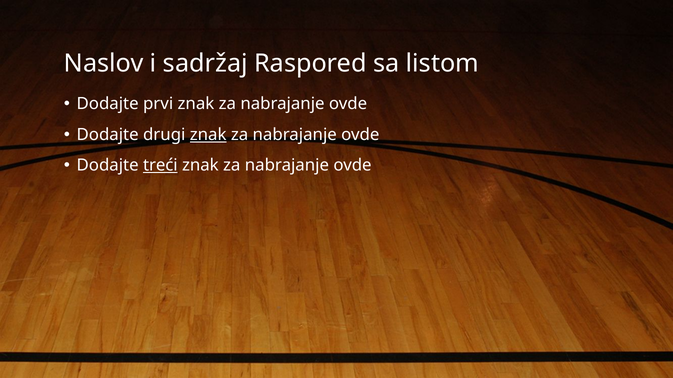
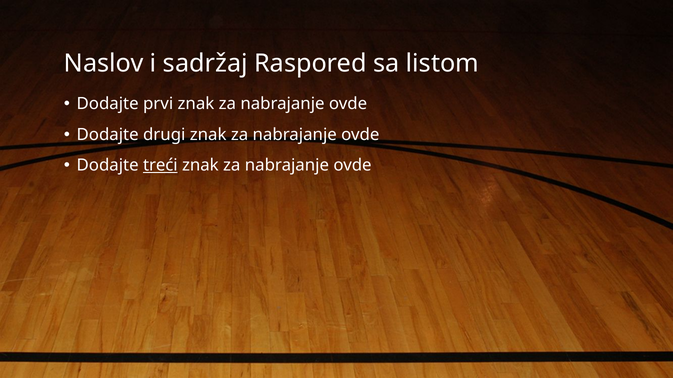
znak underline: present -> none (208, 135)
